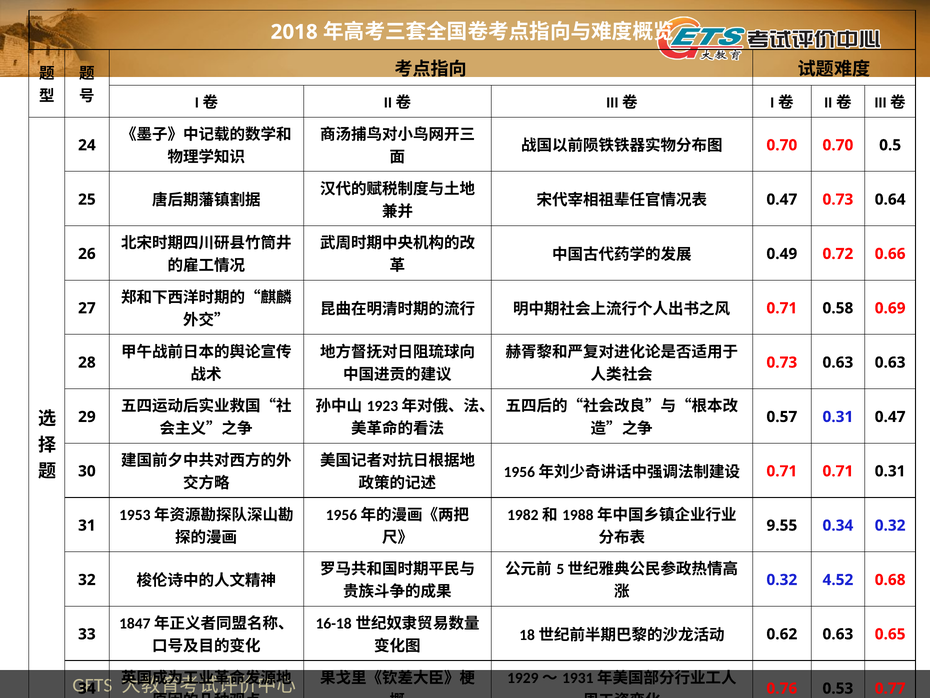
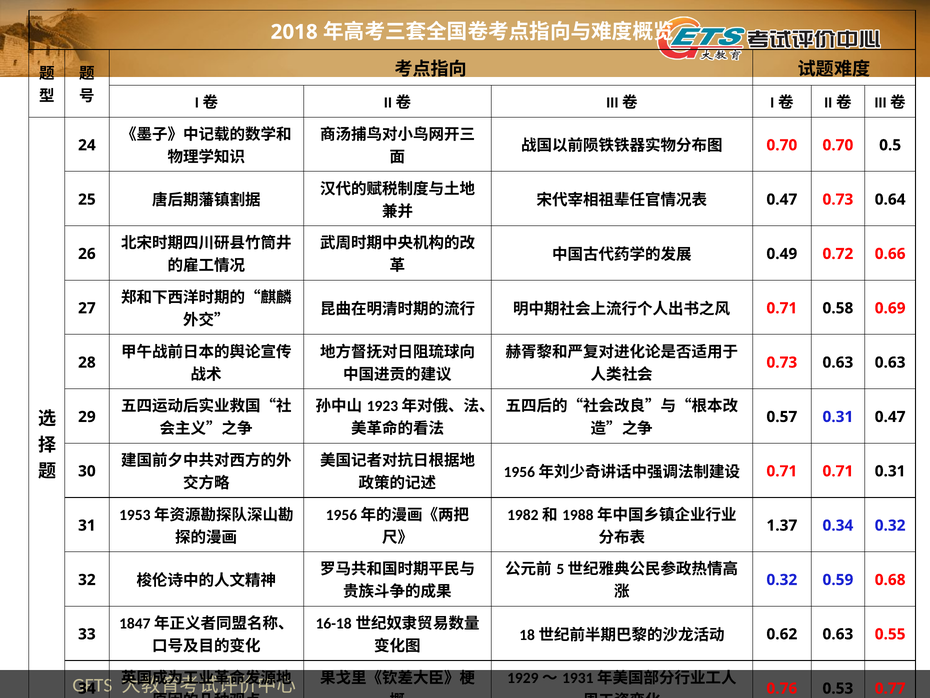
9.55: 9.55 -> 1.37 (782, 525)
4.52: 4.52 -> 0.59 (838, 579)
0.65: 0.65 -> 0.55 (890, 634)
